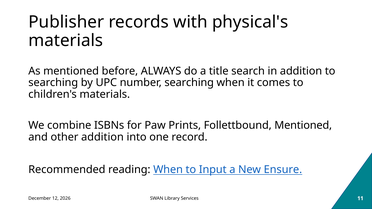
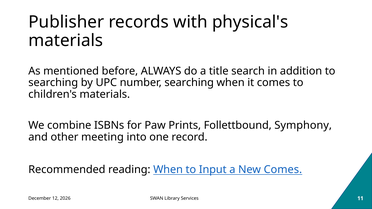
Follettbound Mentioned: Mentioned -> Symphony (303, 126)
other addition: addition -> meeting (102, 137)
New Ensure: Ensure -> Comes (283, 170)
